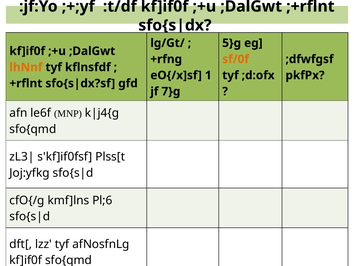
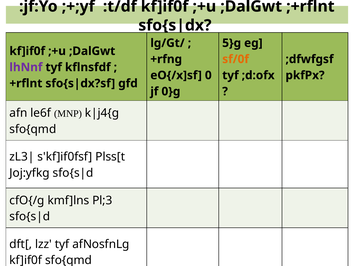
lhNnf colour: orange -> purple (26, 67)
1: 1 -> 0 (208, 75)
7}g: 7}g -> 0}g (171, 91)
Pl;6: Pl;6 -> Pl;3 (102, 200)
